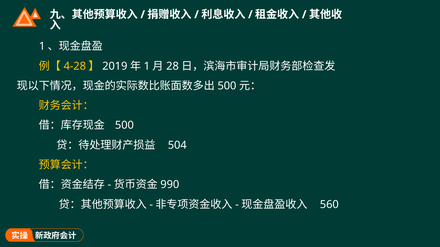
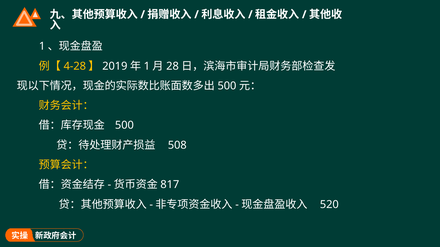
504: 504 -> 508 (177, 145)
990: 990 -> 817 (170, 185)
560: 560 -> 520 (329, 205)
